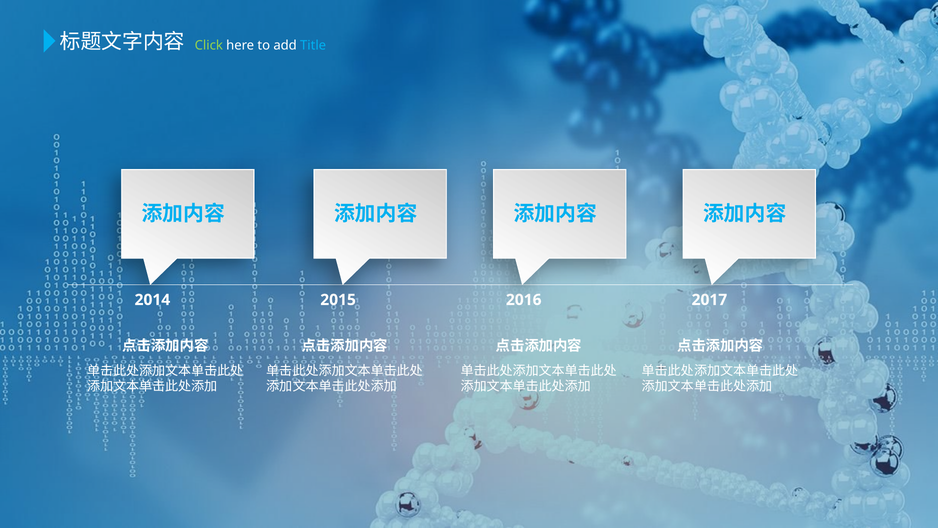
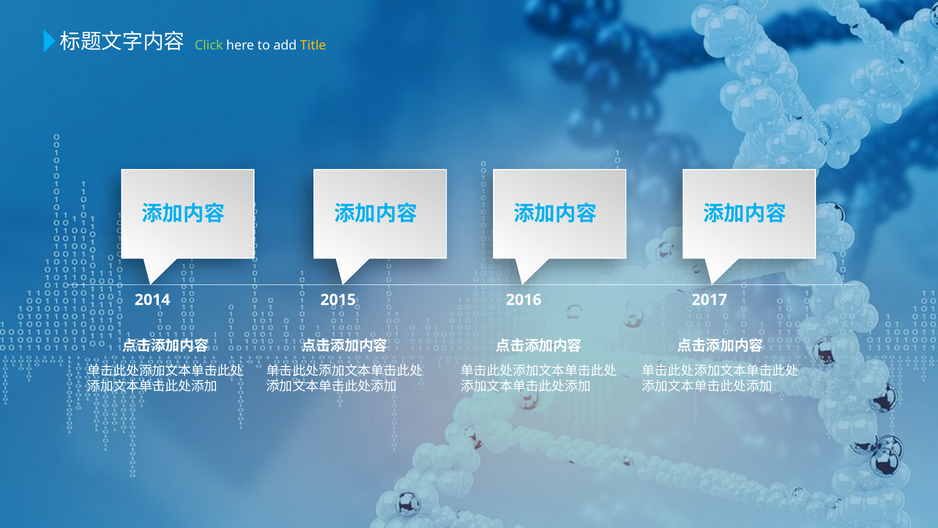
Title colour: light blue -> yellow (313, 45)
